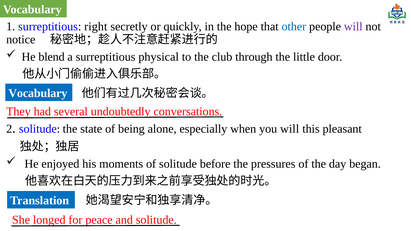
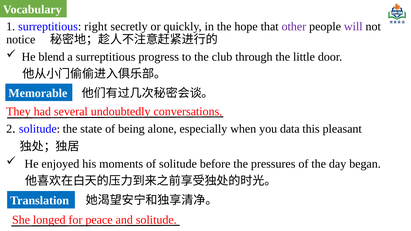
other colour: blue -> purple (294, 27)
physical: physical -> progress (159, 57)
Vocabulary: Vocabulary -> Memorable (38, 93)
you will: will -> data (290, 129)
